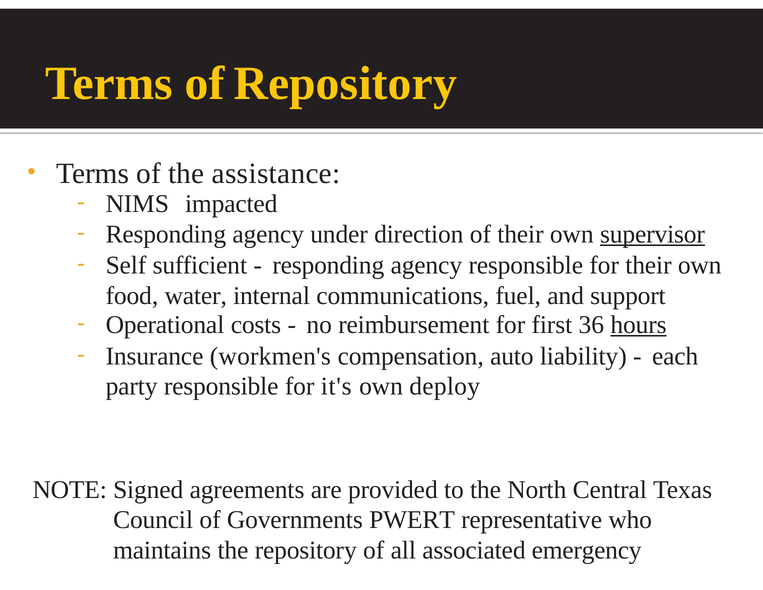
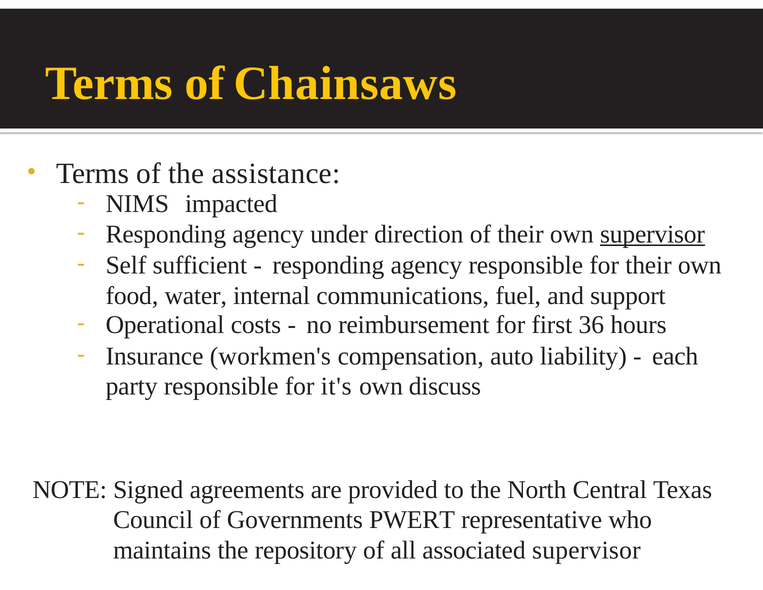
of Repository: Repository -> Chainsaws (345, 83)
hours underline: present -> none (638, 325)
deploy: deploy -> discuss (445, 386)
associated emergency: emergency -> supervisor (586, 550)
